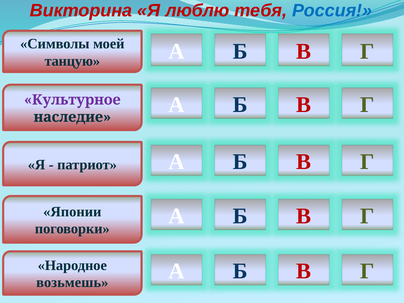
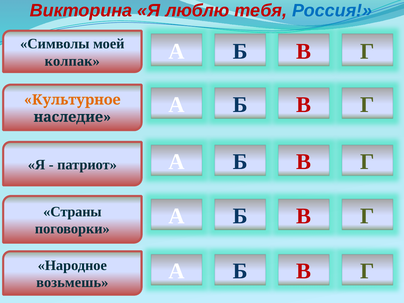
танцую: танцую -> колпак (72, 61)
Культурное colour: purple -> orange (72, 100)
Японии: Японии -> Страны (72, 212)
